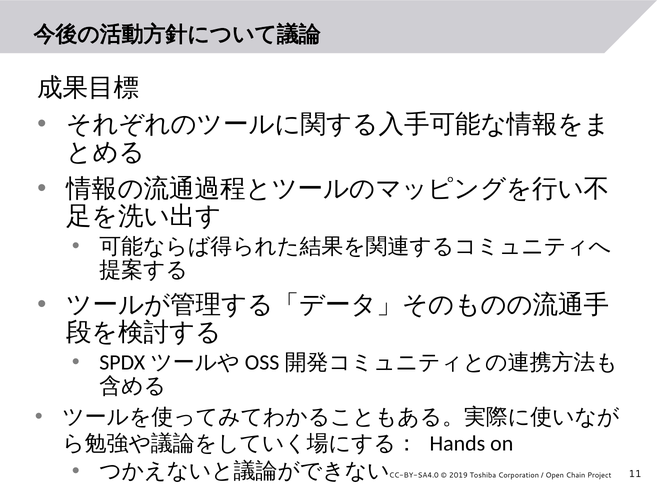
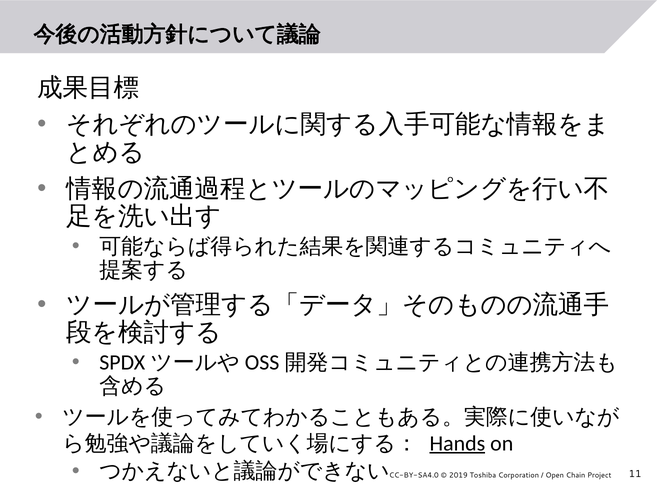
Hands underline: none -> present (457, 444)
